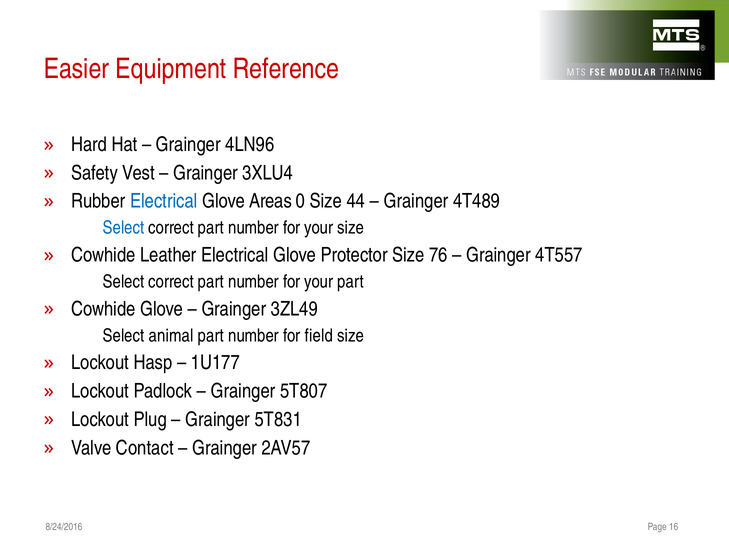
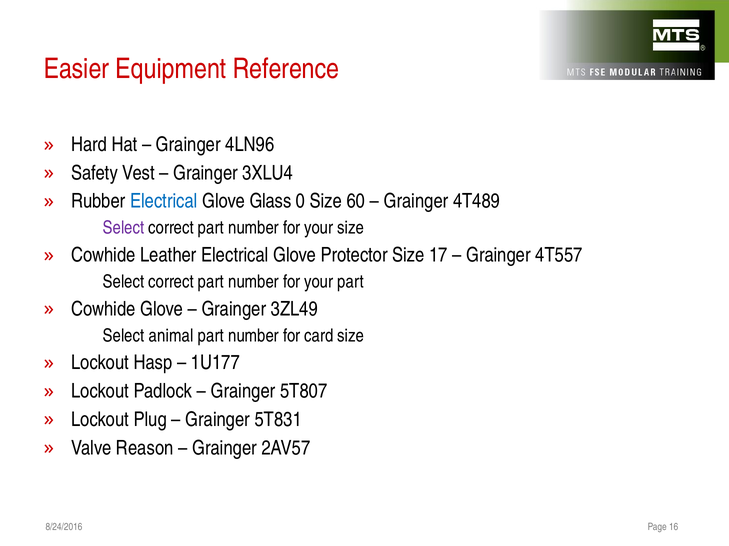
Areas: Areas -> Glass (271, 202)
44: 44 -> 60 (356, 202)
Select colour: blue -> purple (124, 228)
76: 76 -> 17 (438, 255)
field: field -> card (319, 336)
Contact: Contact -> Reason (145, 448)
